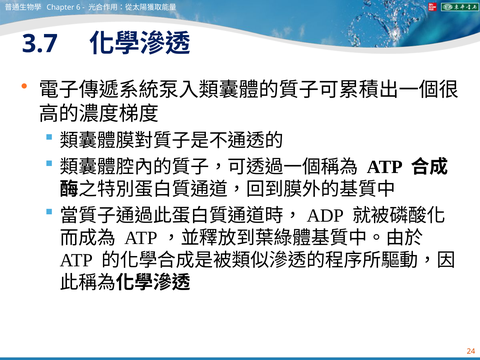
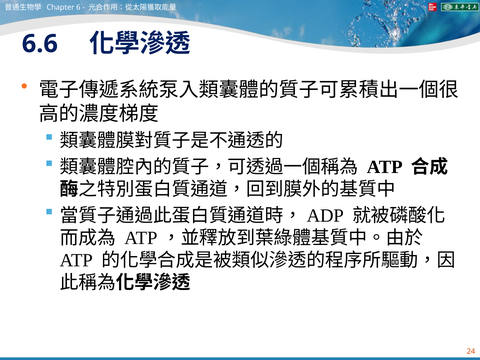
3.7: 3.7 -> 6.6 (40, 44)
